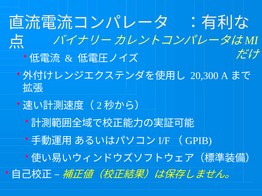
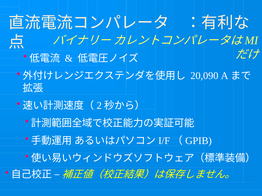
20,300: 20,300 -> 20,090 (204, 76)
